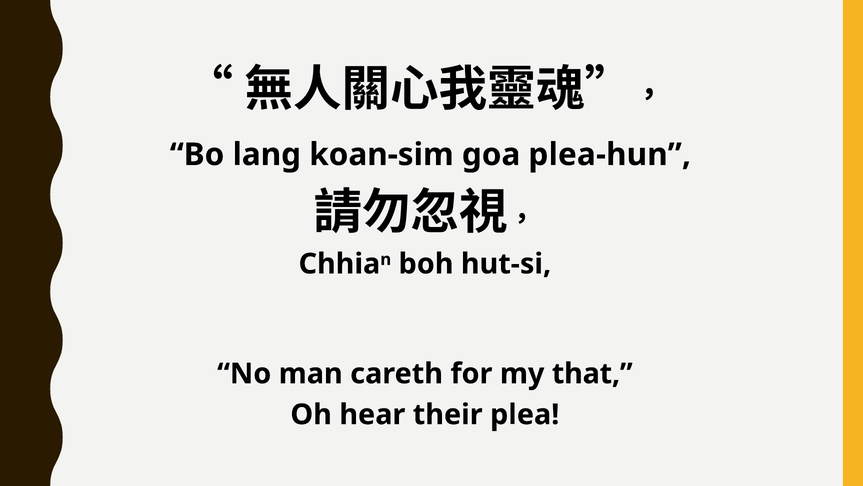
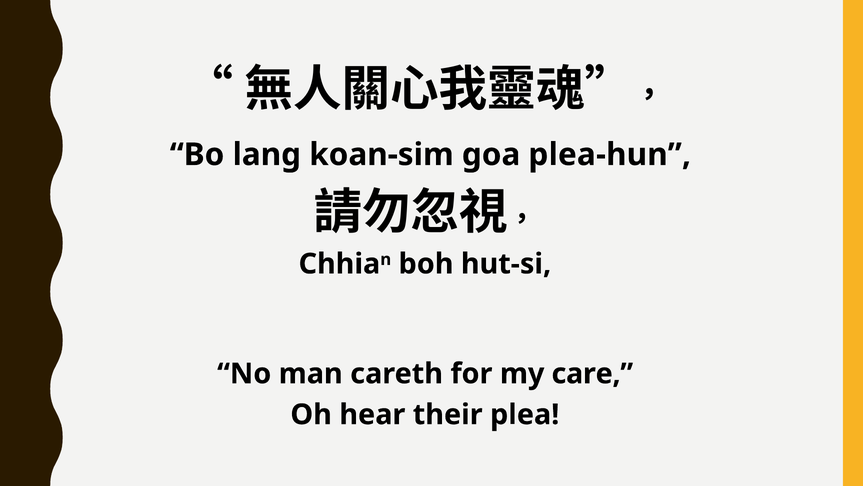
that: that -> care (592, 373)
